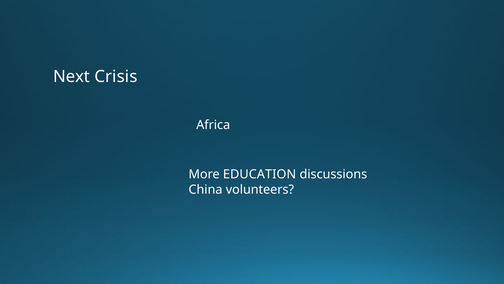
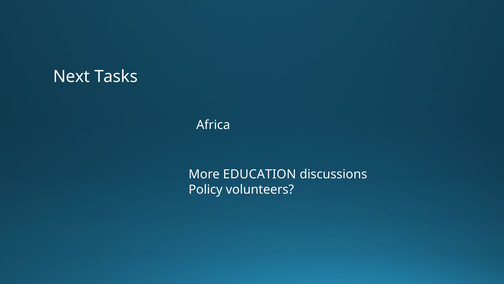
Crisis: Crisis -> Tasks (116, 76)
China: China -> Policy (206, 189)
